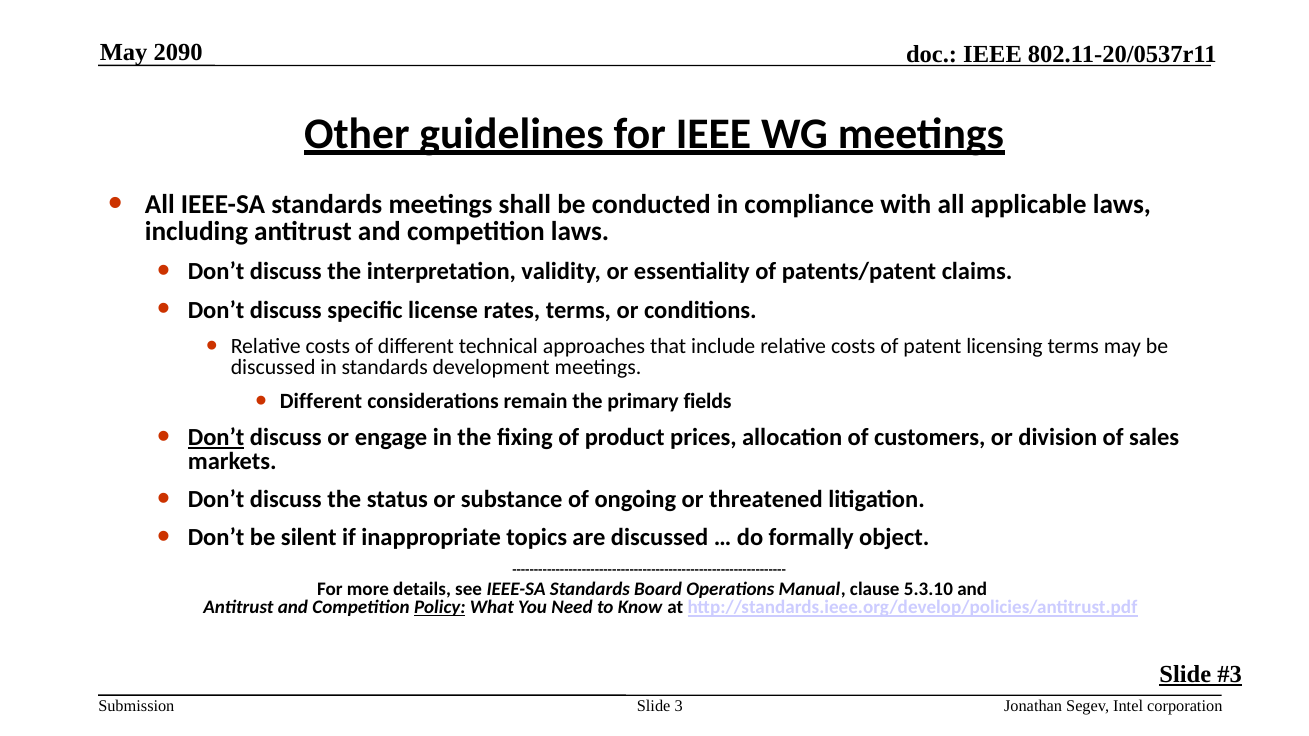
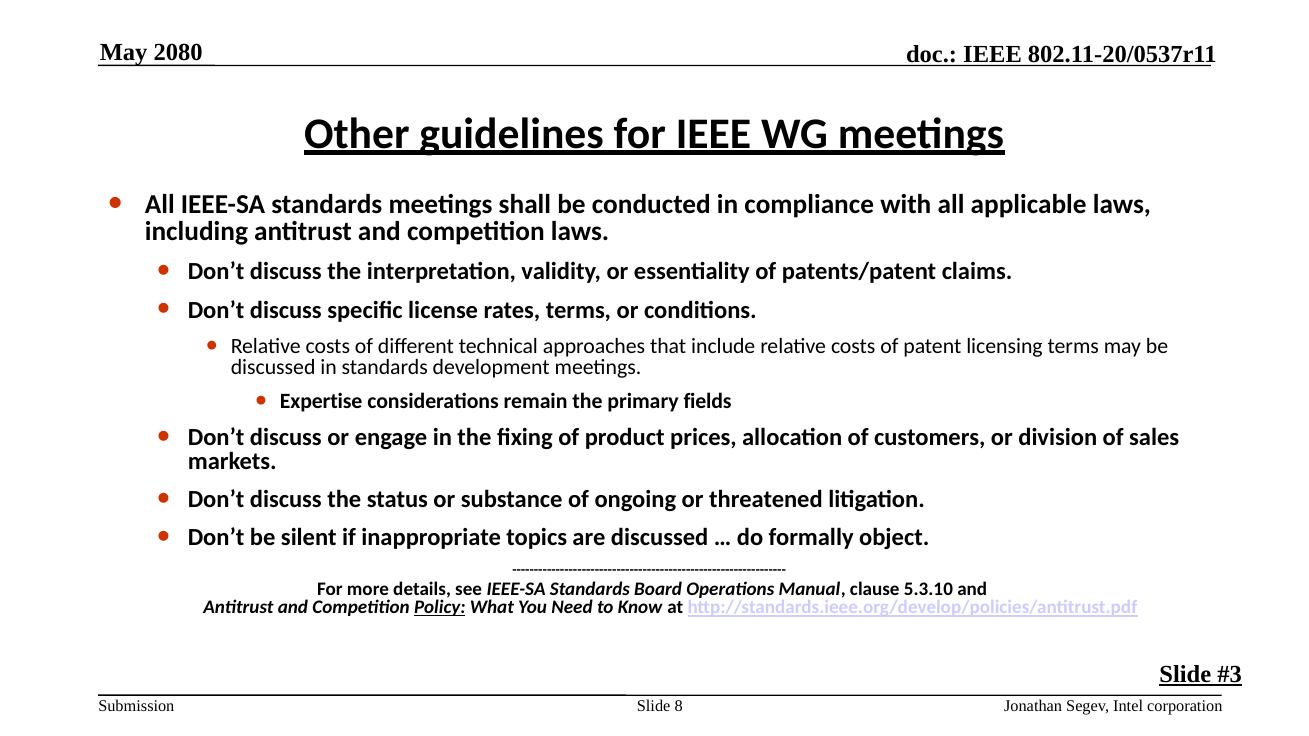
2090: 2090 -> 2080 (178, 52)
Different: Different -> Expertise (321, 402)
Don’t underline: present -> none (216, 438)
3: 3 -> 8 (679, 706)
